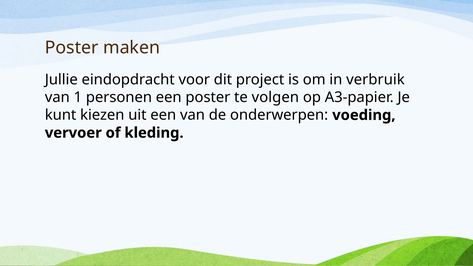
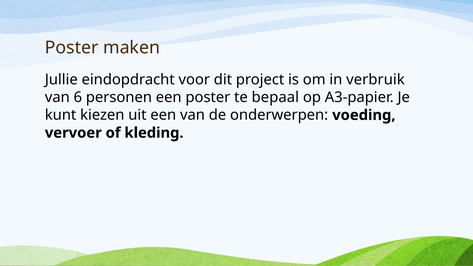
1: 1 -> 6 (78, 97)
volgen: volgen -> bepaal (275, 97)
